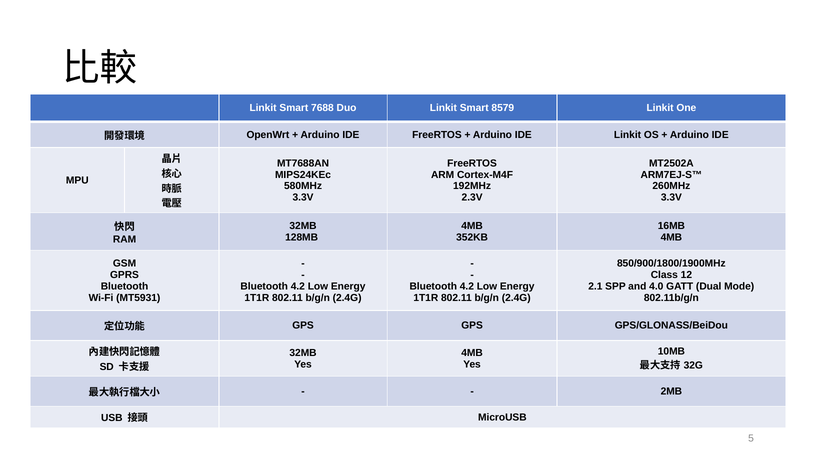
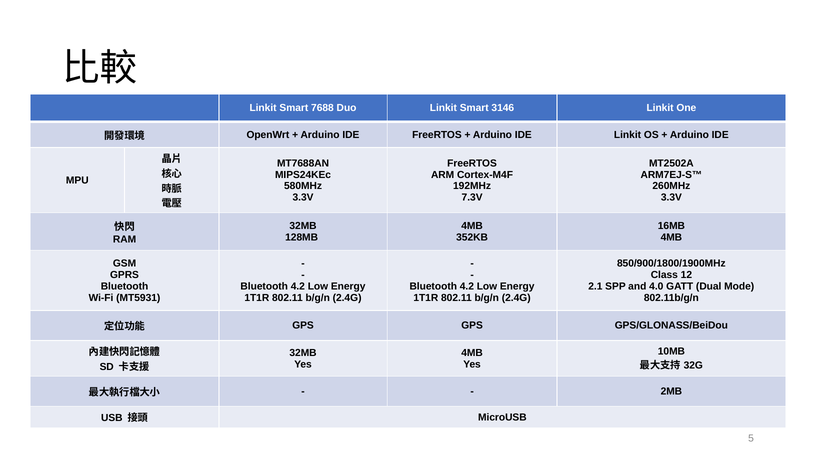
8579: 8579 -> 3146 (503, 108)
2.3V: 2.3V -> 7.3V (472, 198)
